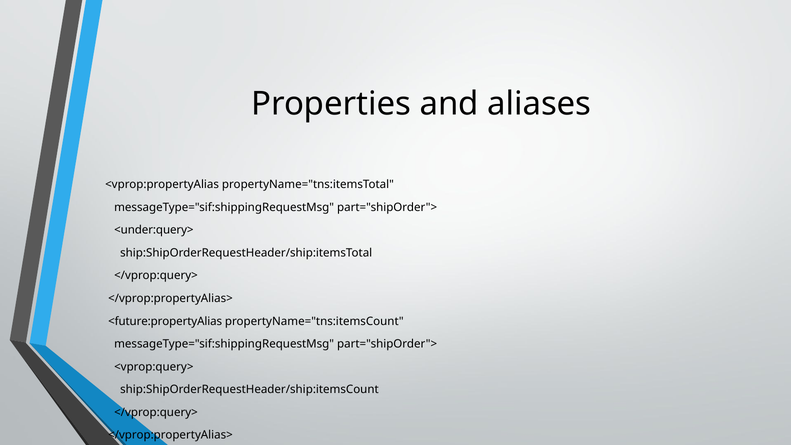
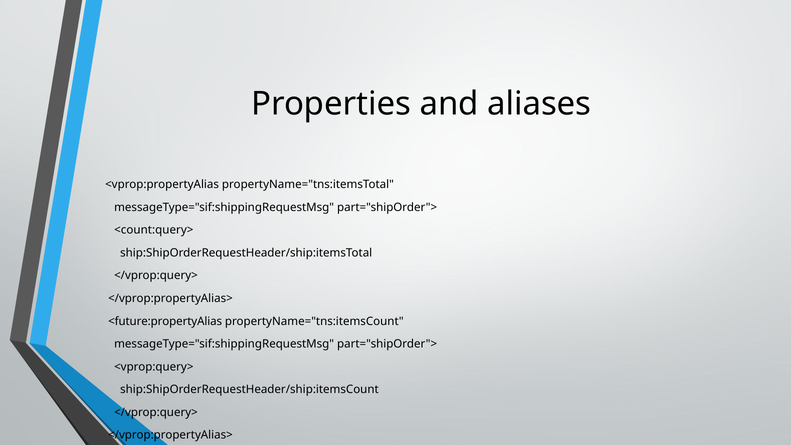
<under:query>: <under:query> -> <count:query> (154, 230)
